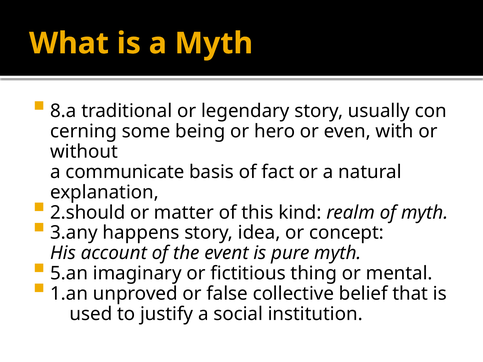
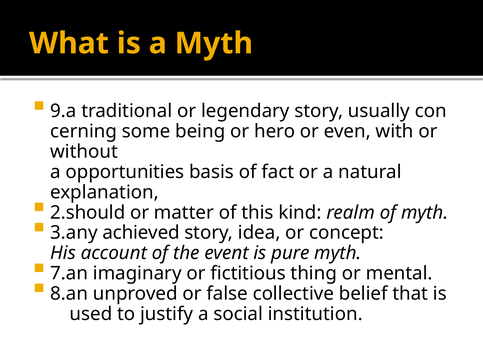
8.a: 8.a -> 9.a (63, 111)
communicate: communicate -> opportunities (125, 172)
happens: happens -> achieved (141, 233)
5.an: 5.an -> 7.an (69, 274)
1.an: 1.an -> 8.an (69, 294)
